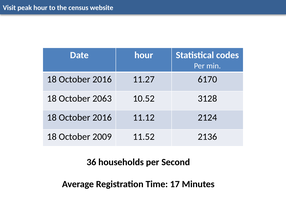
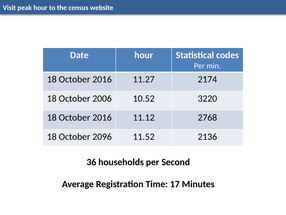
6170: 6170 -> 2174 (207, 79)
2063: 2063 -> 2006 (102, 98)
3128: 3128 -> 3220 (207, 98)
2124: 2124 -> 2768 (207, 117)
2009: 2009 -> 2096 (102, 136)
